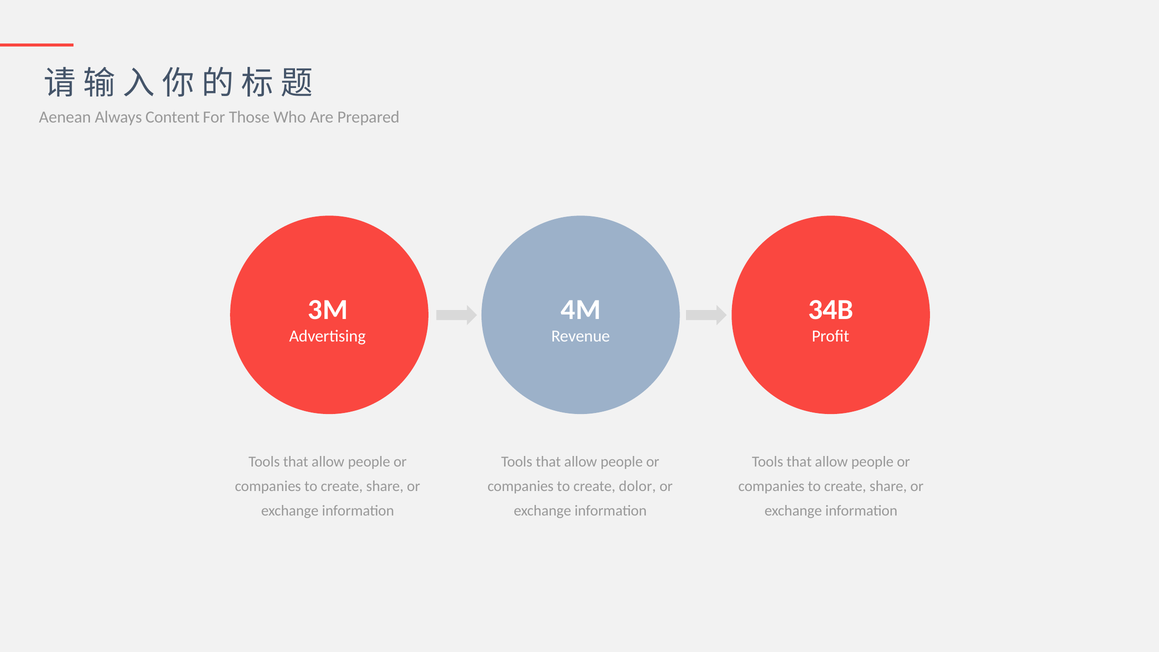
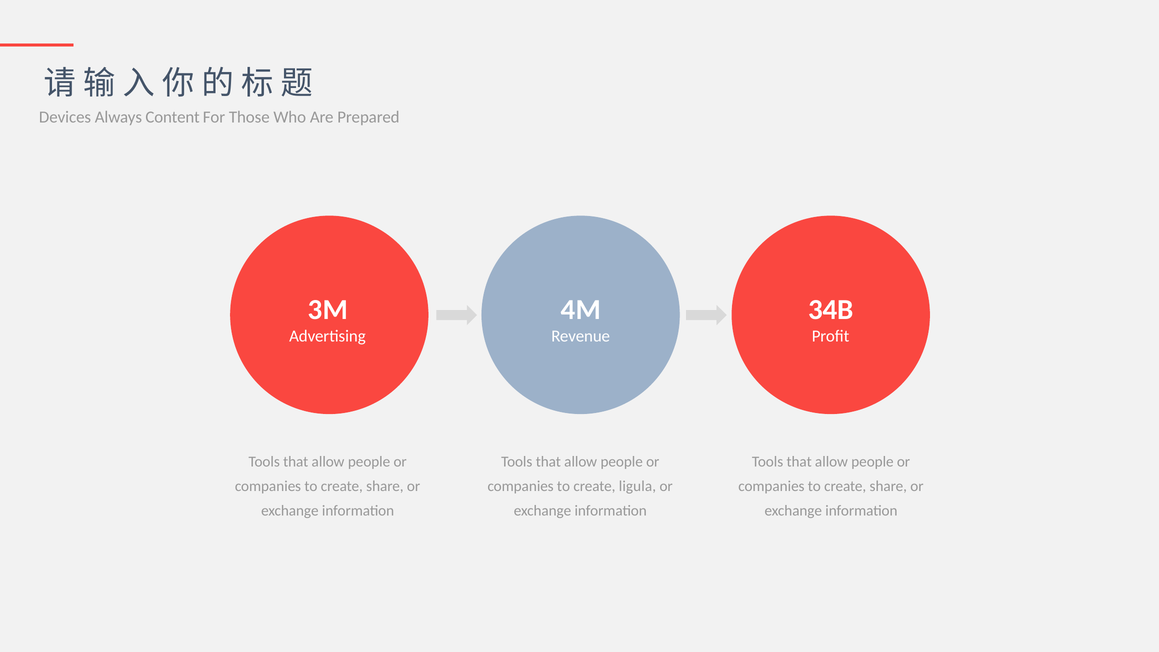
Aenean: Aenean -> Devices (65, 117)
dolor: dolor -> ligula (637, 486)
